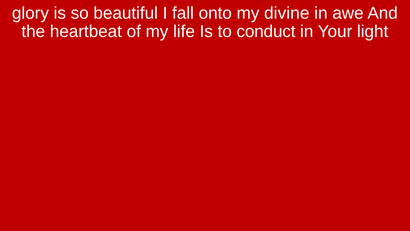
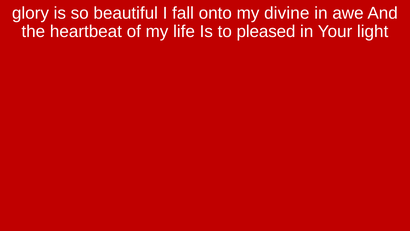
conduct: conduct -> pleased (266, 31)
